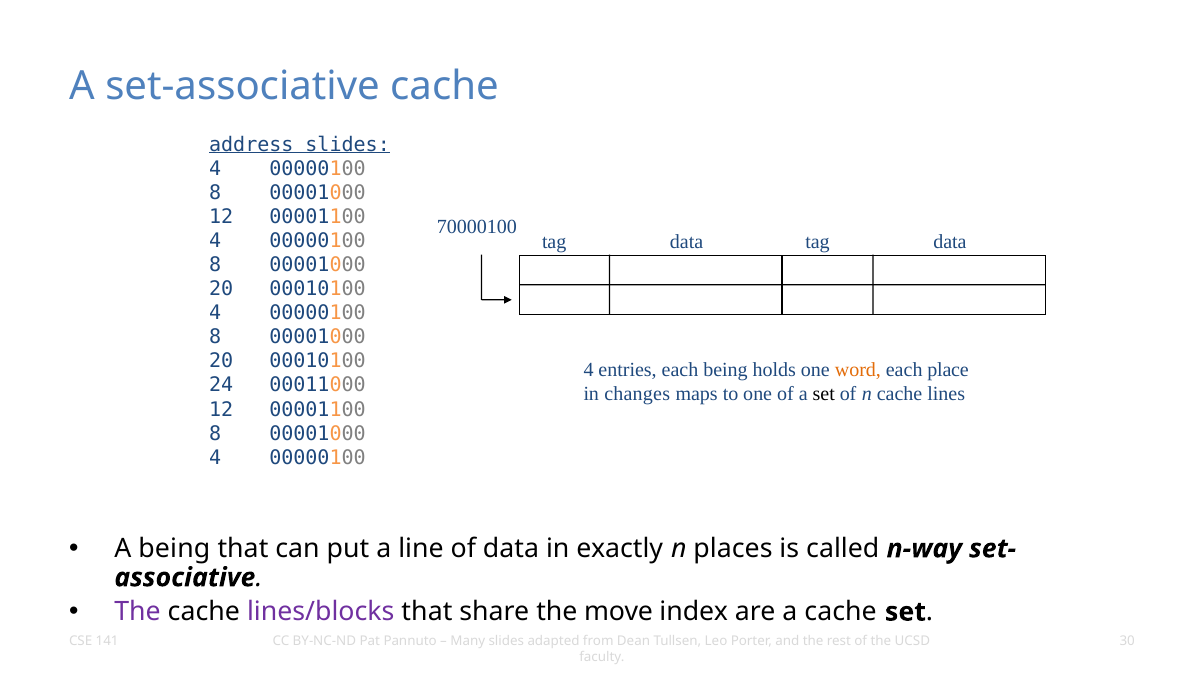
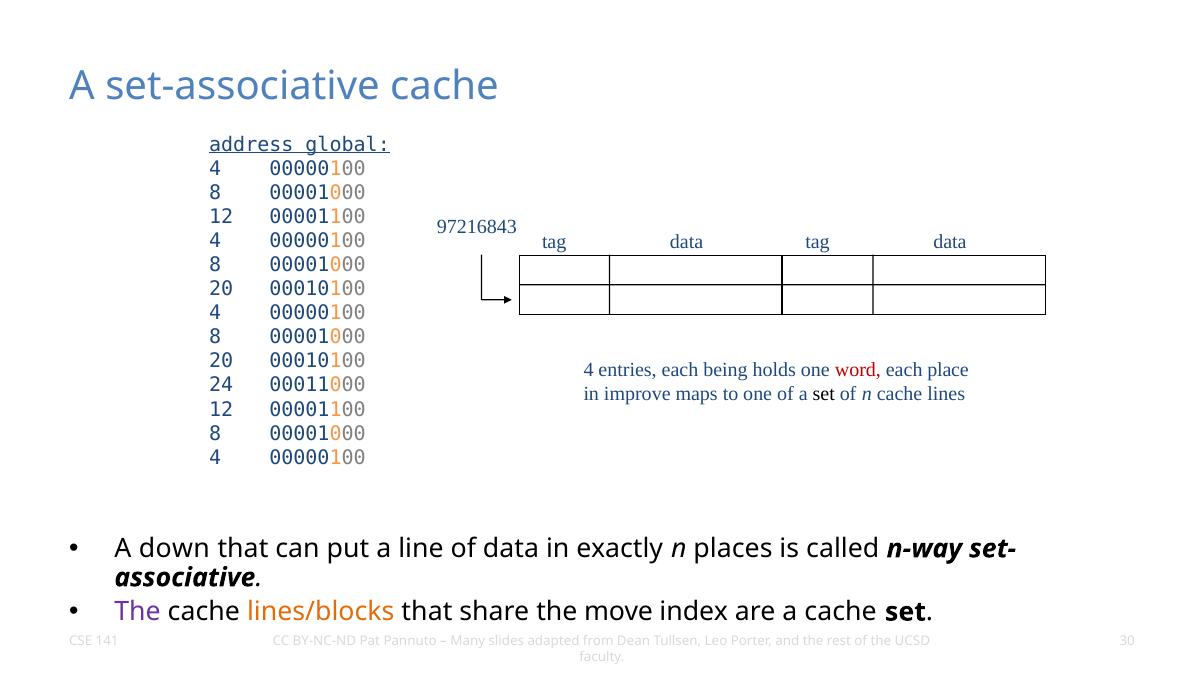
address slides: slides -> global (348, 145)
70000100: 70000100 -> 97216843 (477, 227)
word colour: orange -> red (858, 370)
changes: changes -> improve (637, 394)
A being: being -> down (174, 549)
lines/blocks colour: purple -> orange (321, 612)
